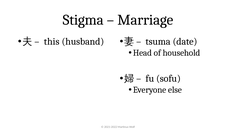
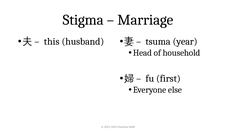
date: date -> year (185, 41)
sofu: sofu -> first (168, 78)
